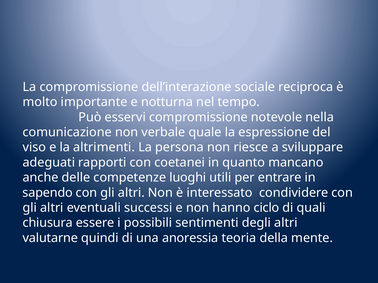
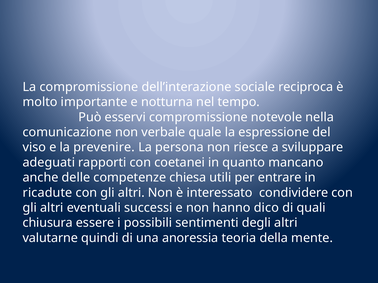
altrimenti: altrimenti -> prevenire (104, 148)
luoghi: luoghi -> chiesa (188, 178)
sapendo: sapendo -> ricadute (48, 193)
ciclo: ciclo -> dico (266, 208)
